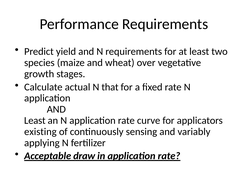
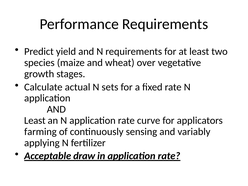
that: that -> sets (110, 87)
existing: existing -> farming (40, 132)
